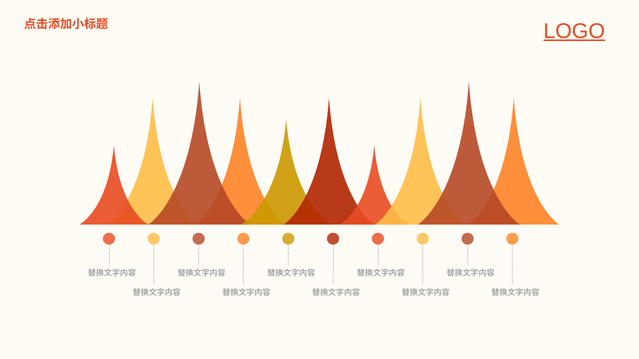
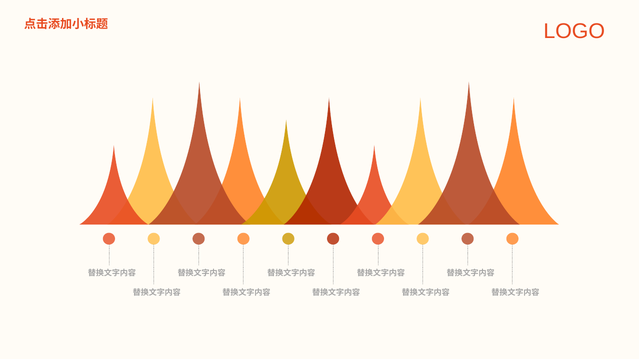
LOGO underline: present -> none (574, 31)
